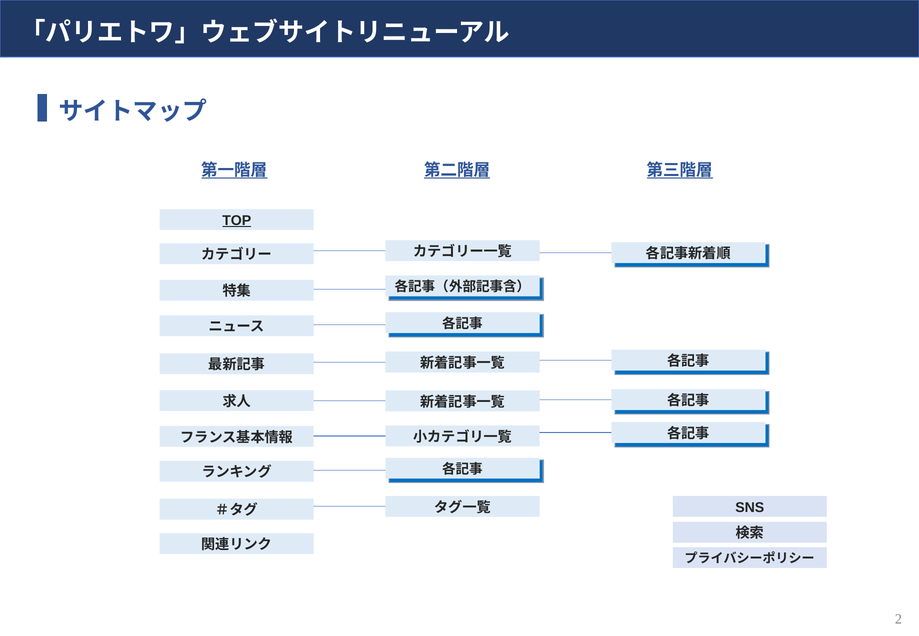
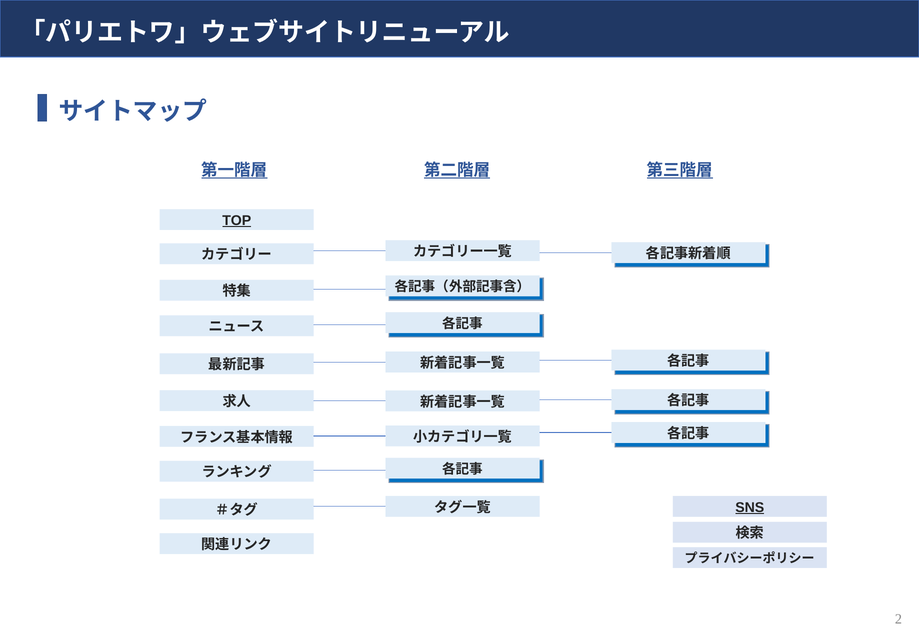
SNS underline: none -> present (750, 508)
